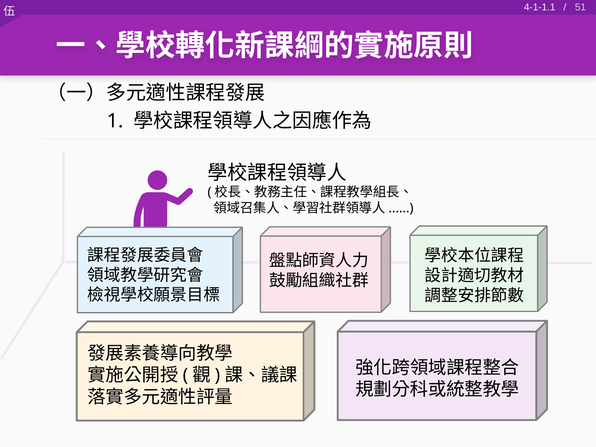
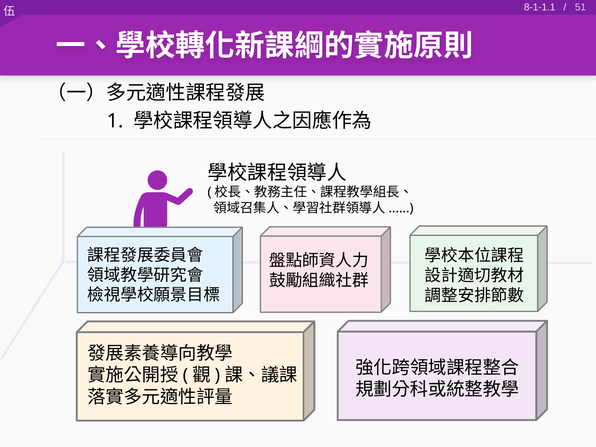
4-1-1.1: 4-1-1.1 -> 8-1-1.1 (540, 7)
